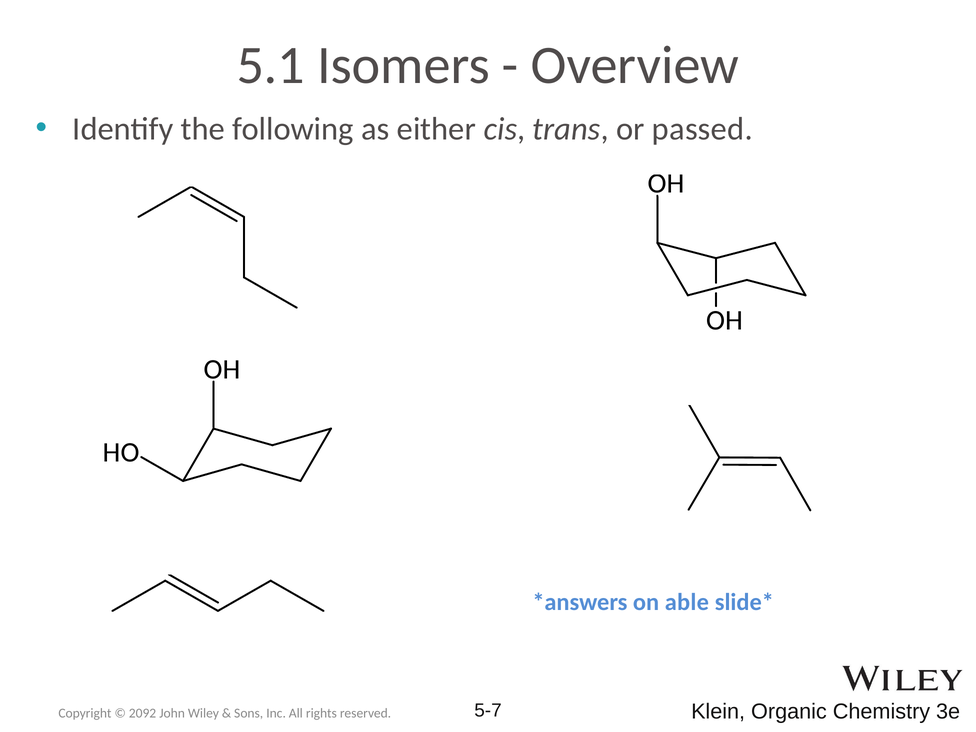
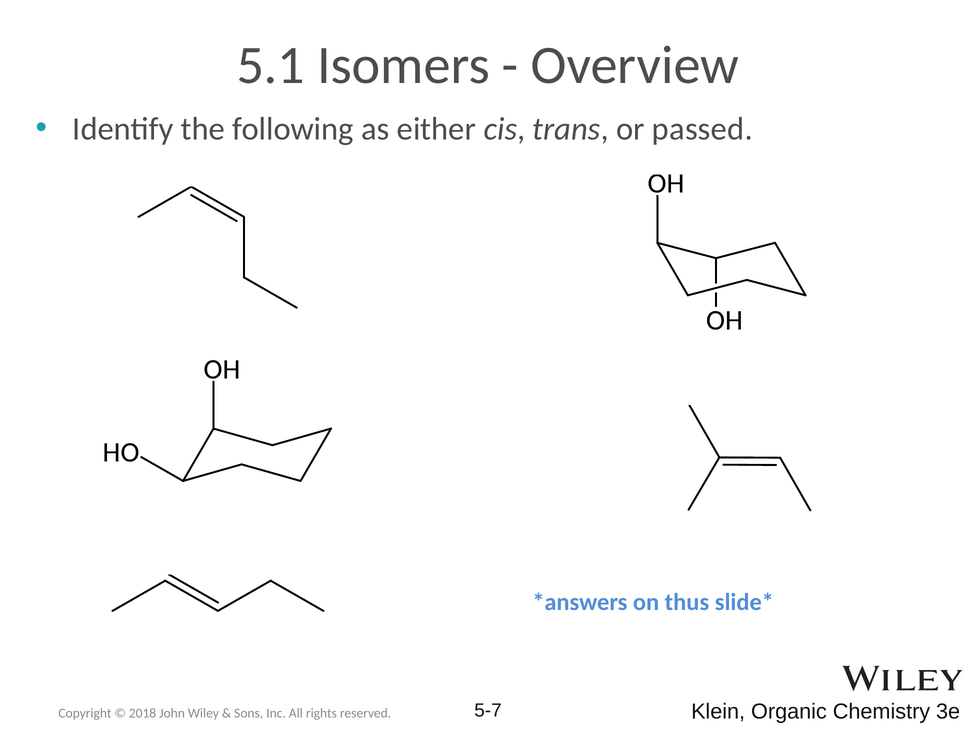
able: able -> thus (687, 602)
2092: 2092 -> 2018 (143, 713)
